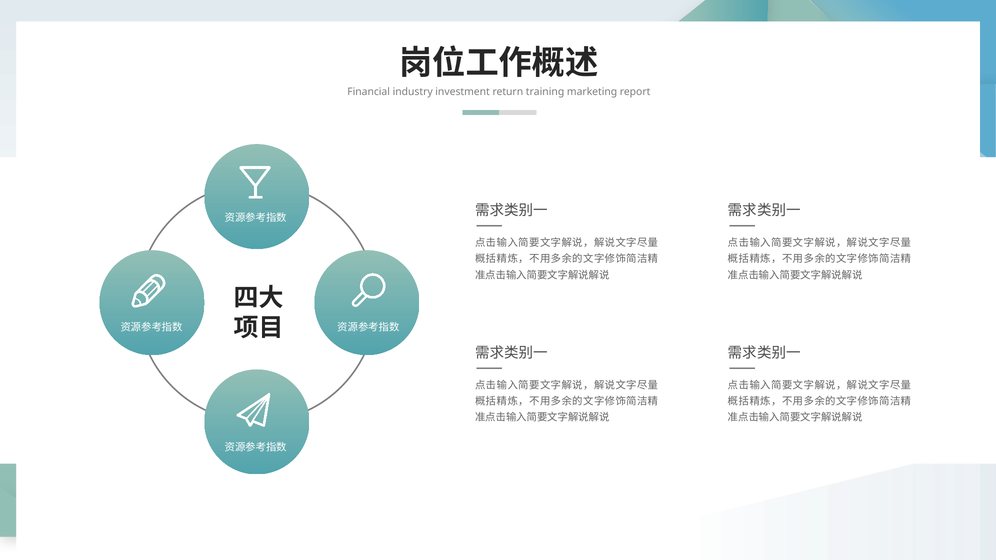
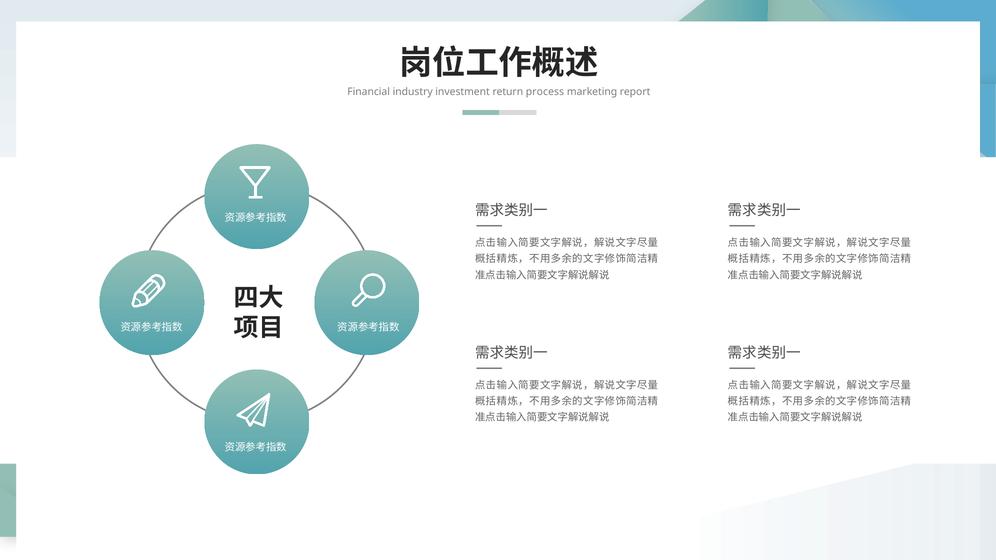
training: training -> process (545, 92)
